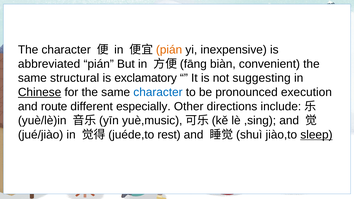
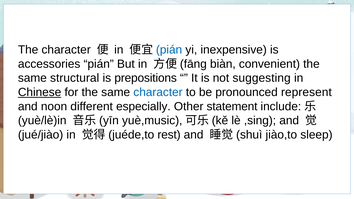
pián colour: orange -> blue (169, 50)
abbreviated: abbreviated -> accessories (49, 64)
exclamatory: exclamatory -> prepositions (146, 78)
execution: execution -> represent (306, 92)
route: route -> noon (54, 106)
directions: directions -> statement (232, 106)
sleep underline: present -> none (316, 135)
